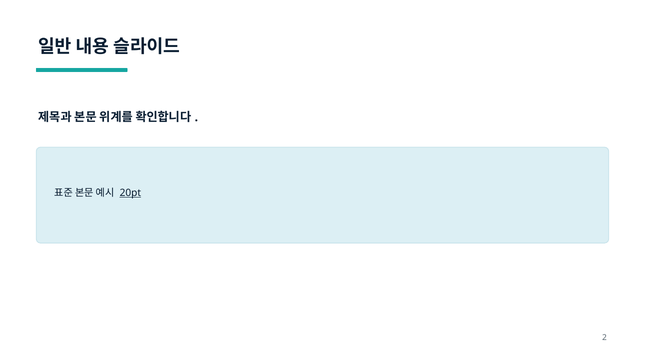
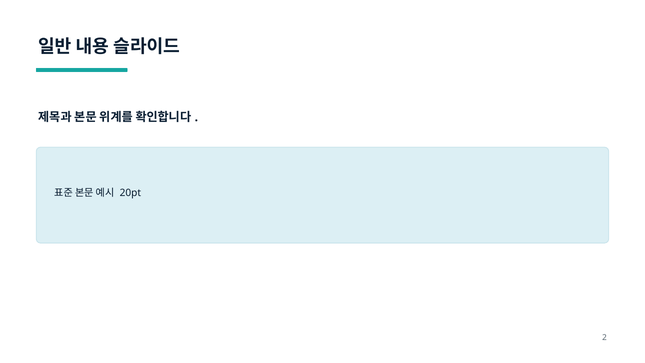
20pt underline: present -> none (130, 193)
